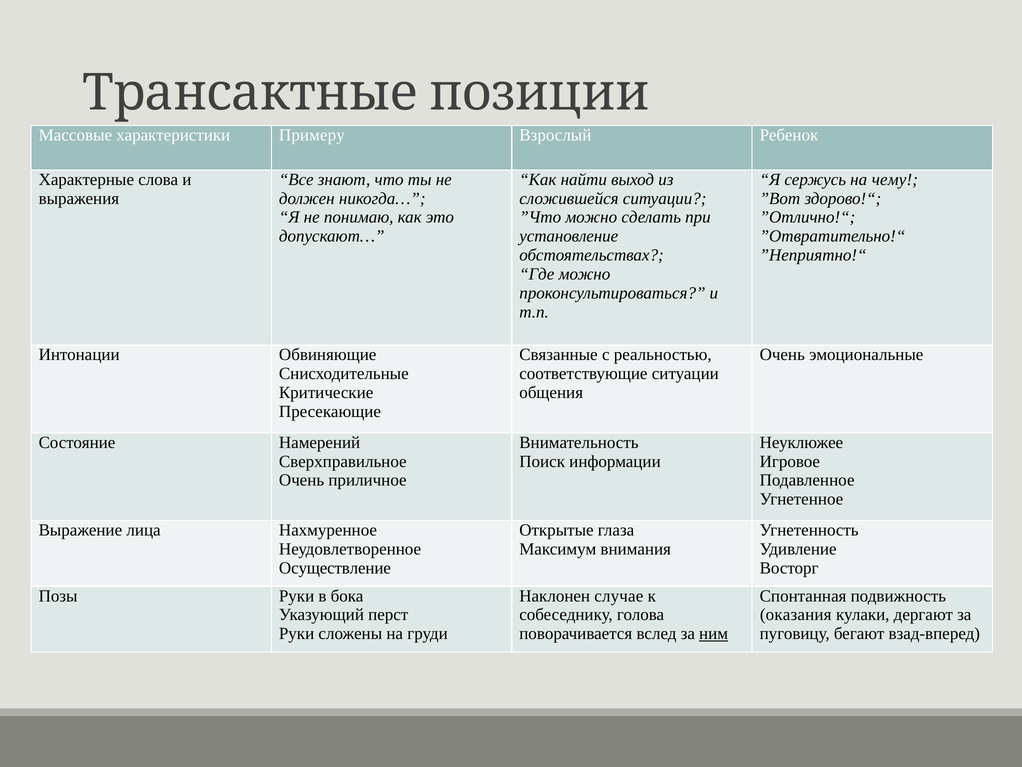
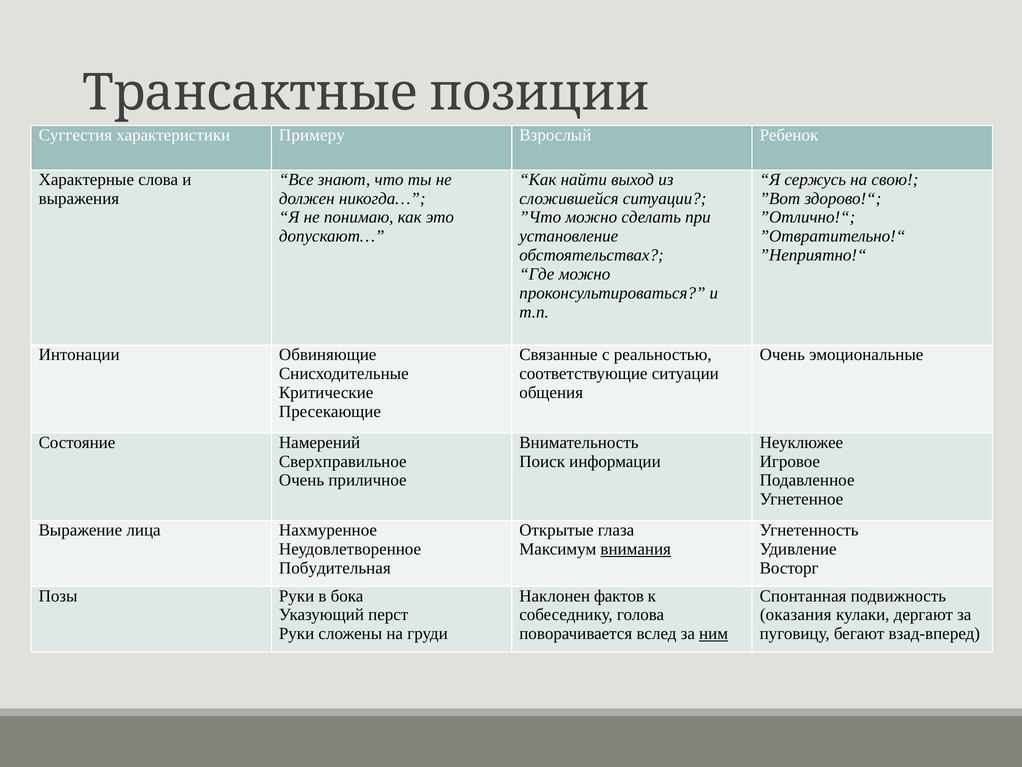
Массовые: Массовые -> Суггестия (75, 135)
чему: чему -> свою (895, 179)
внимания underline: none -> present (636, 549)
Осуществление: Осуществление -> Побудительная (335, 568)
случае: случае -> фактов (619, 596)
